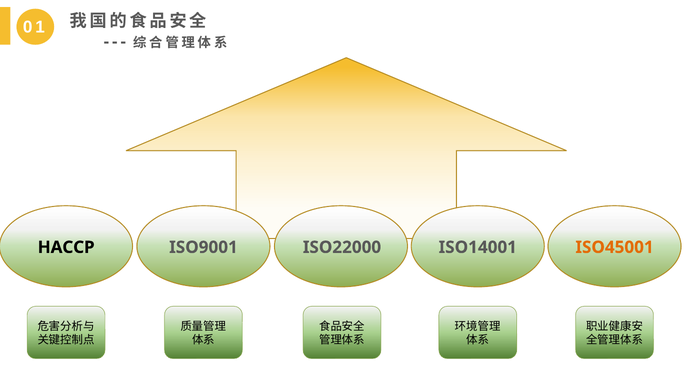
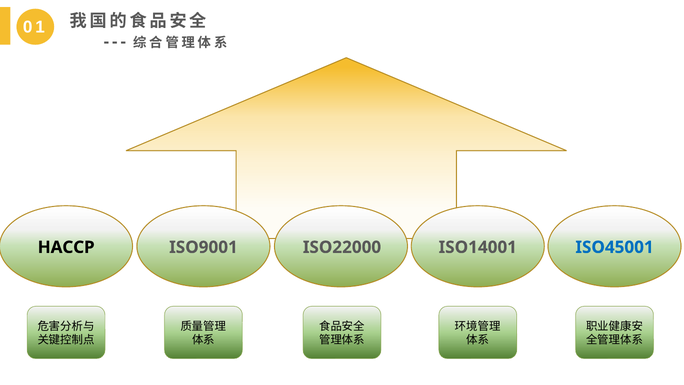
ISO45001 colour: orange -> blue (615, 247)
